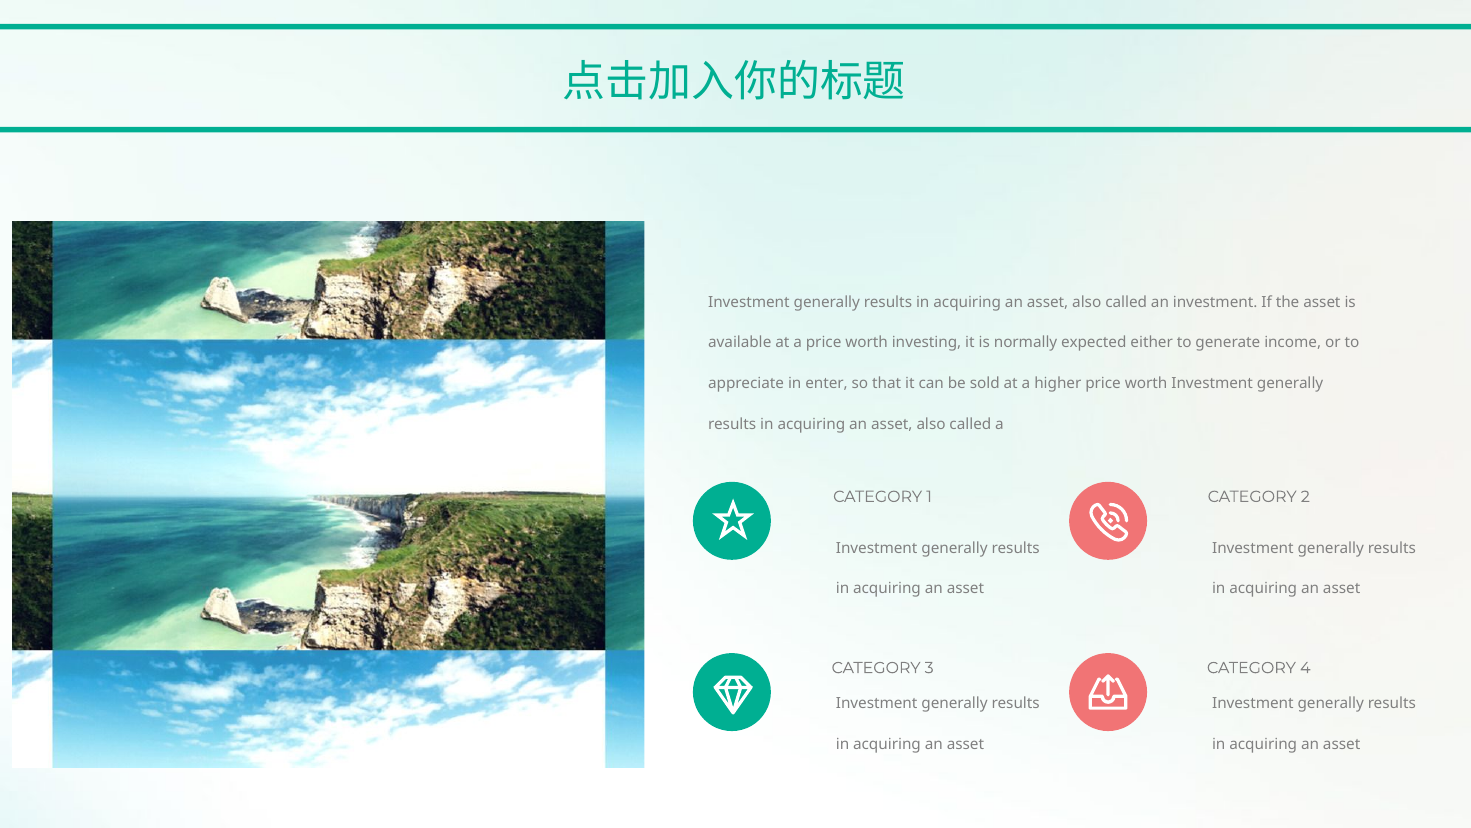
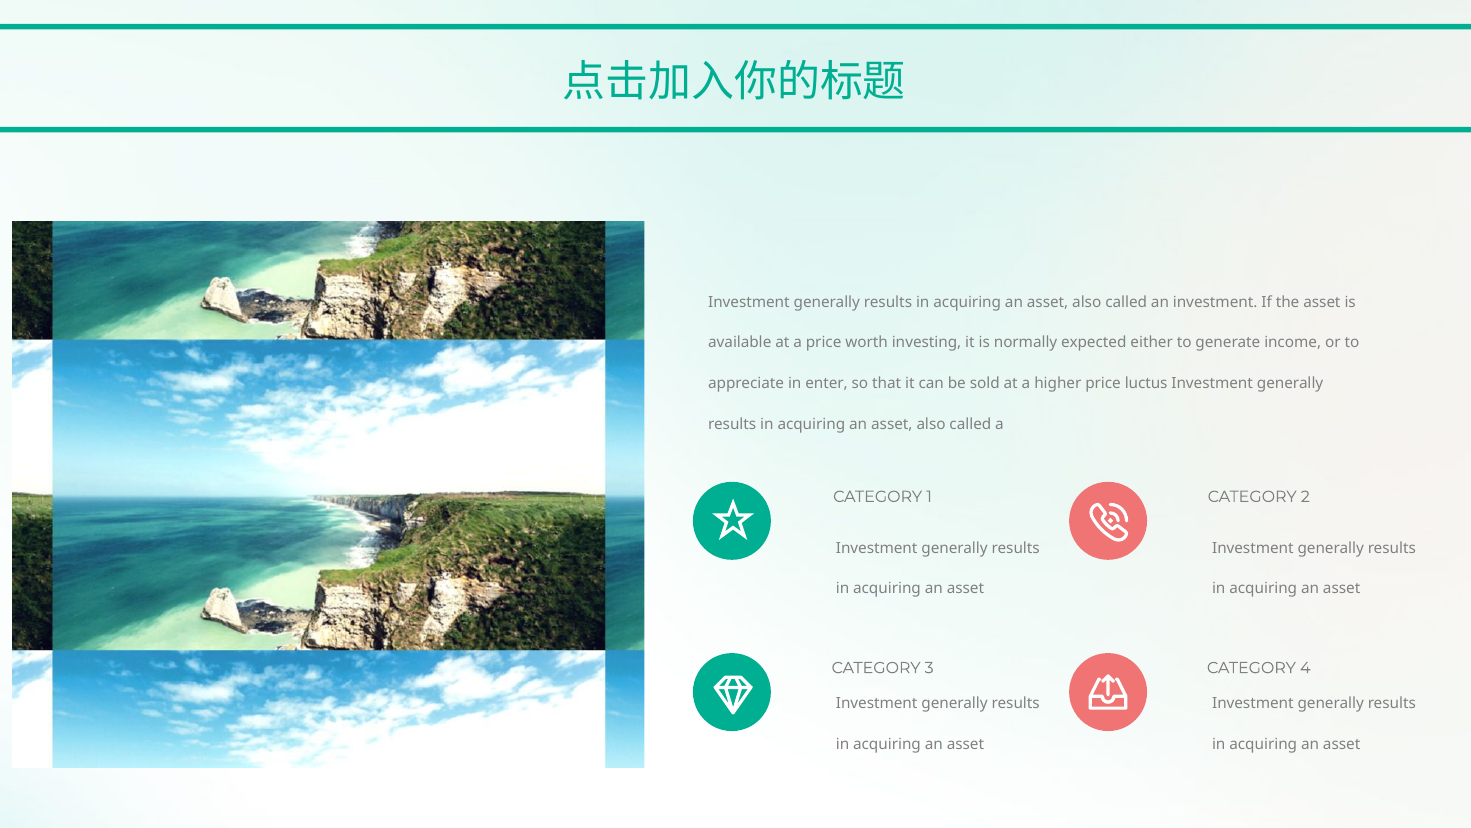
higher price worth: worth -> luctus (1146, 383)
